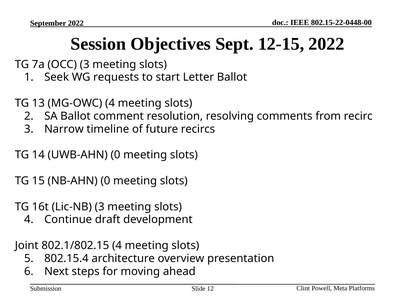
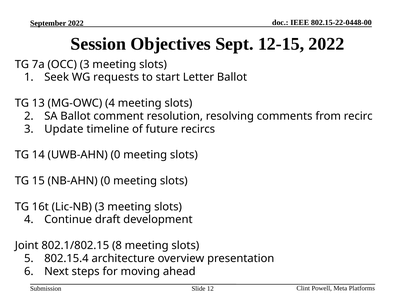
Narrow: Narrow -> Update (64, 129)
802.1/802.15 4: 4 -> 8 (117, 246)
